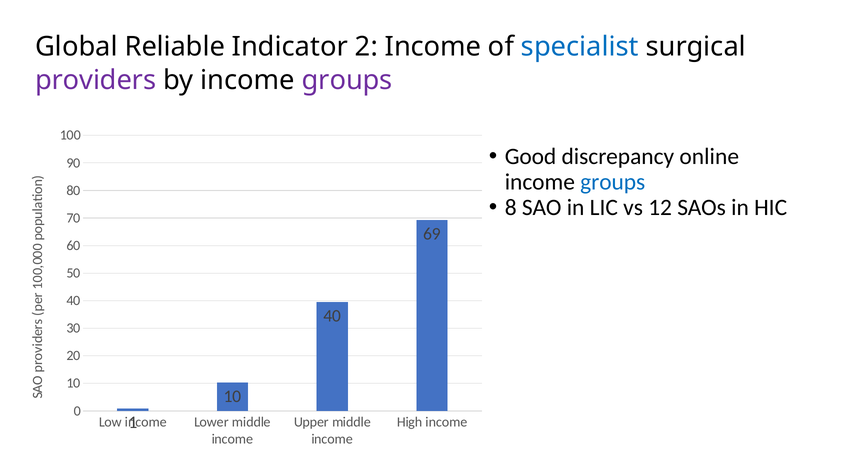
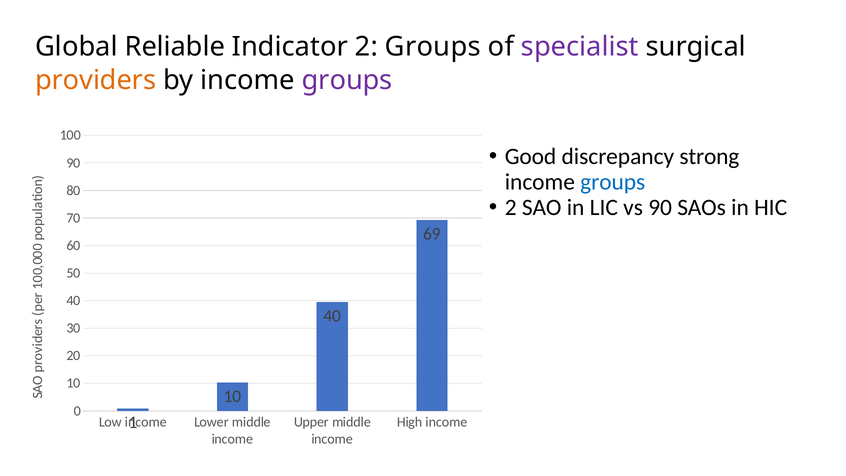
2 Income: Income -> Groups (433, 47)
specialist colour: blue -> purple (580, 47)
providers colour: purple -> orange (96, 80)
online: online -> strong (709, 157)
8: 8 -> 2 (511, 207)
vs 12: 12 -> 90 (660, 207)
